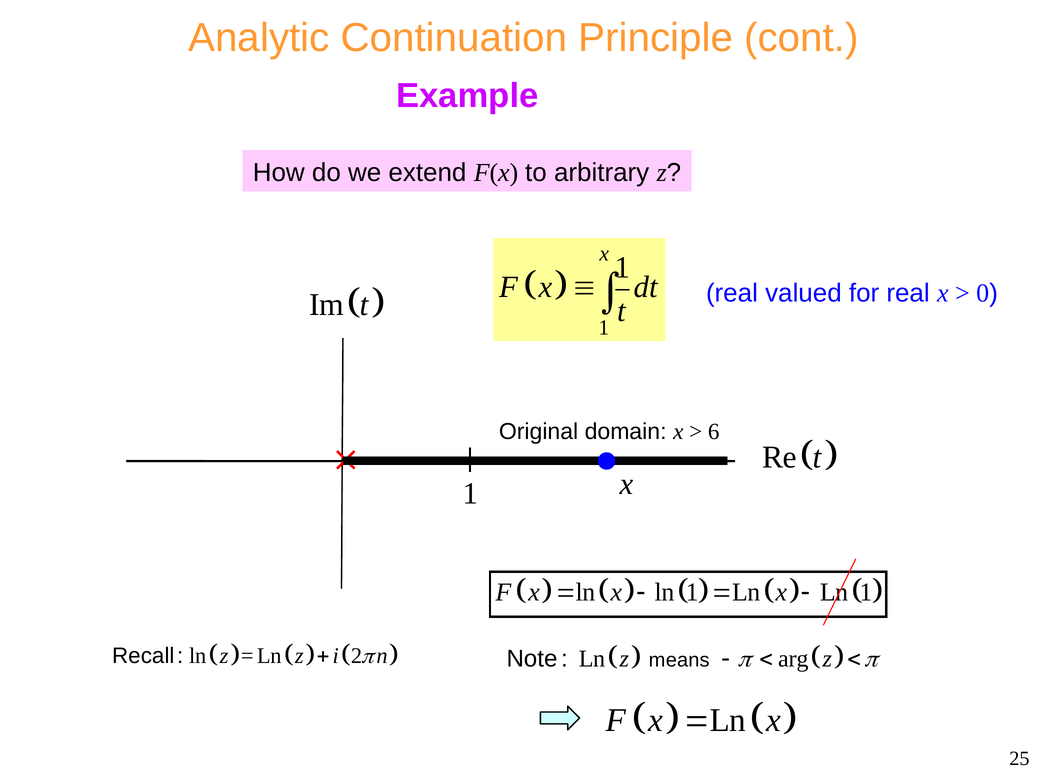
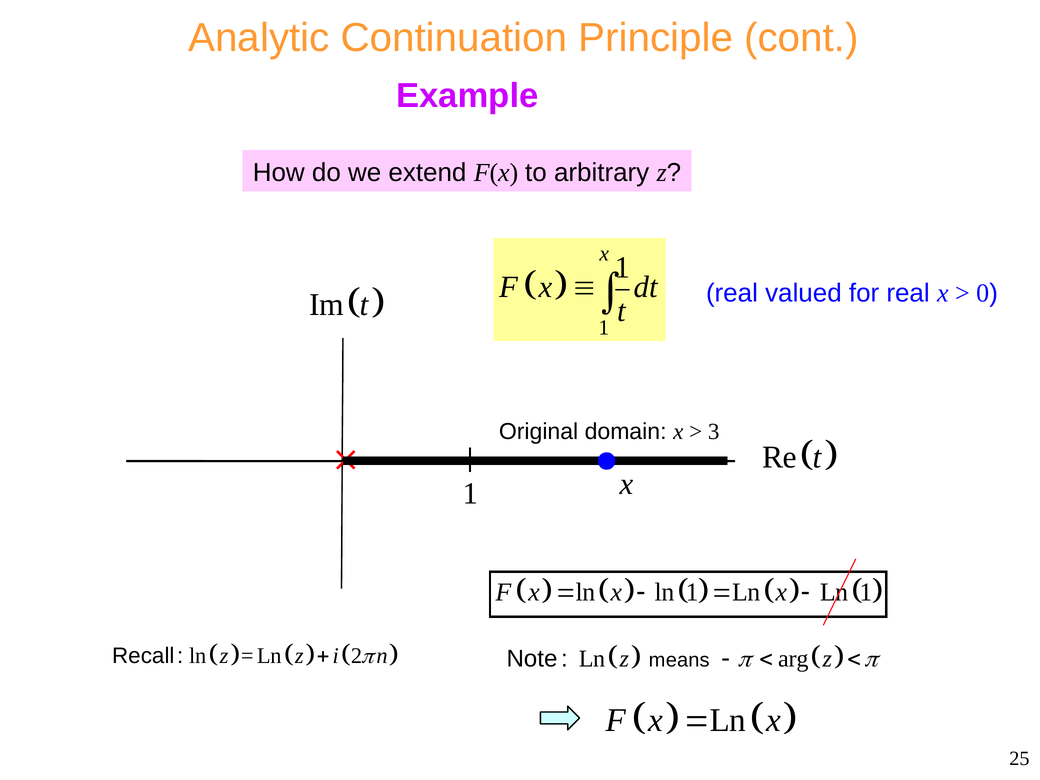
6: 6 -> 3 (714, 431)
